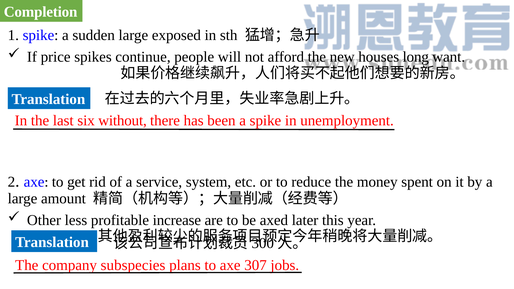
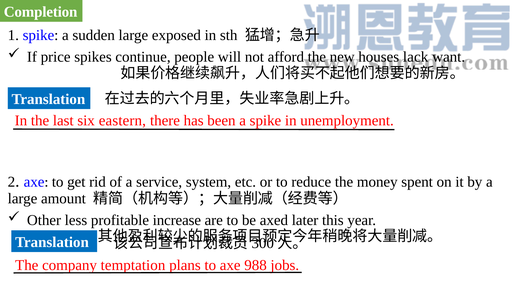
long: long -> lack (416, 57)
without: without -> eastern (122, 120)
subspecies: subspecies -> temptation (133, 265)
307: 307 -> 988 (256, 265)
